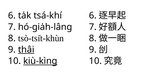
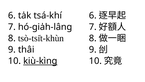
thâi underline: present -> none (26, 49)
